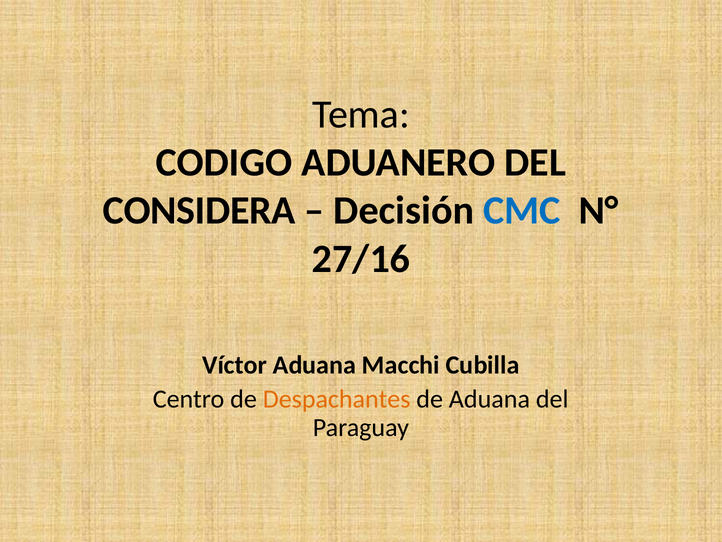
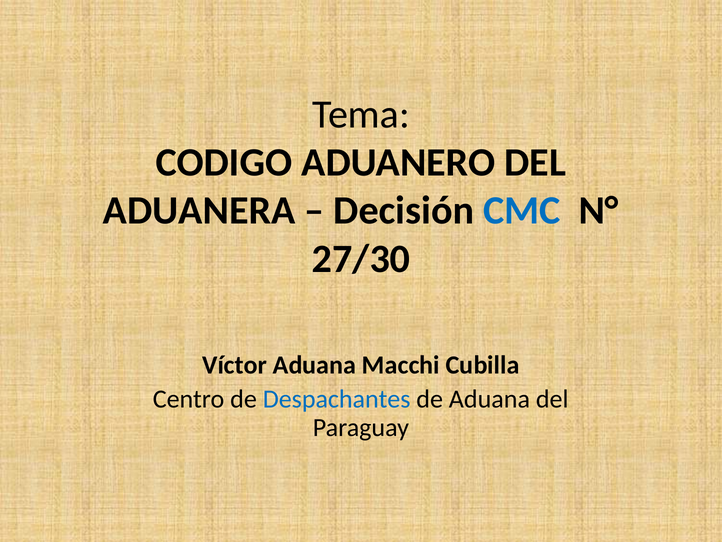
CONSIDERA: CONSIDERA -> ADUANERA (199, 211)
27/16: 27/16 -> 27/30 (361, 259)
Despachantes colour: orange -> blue (337, 399)
